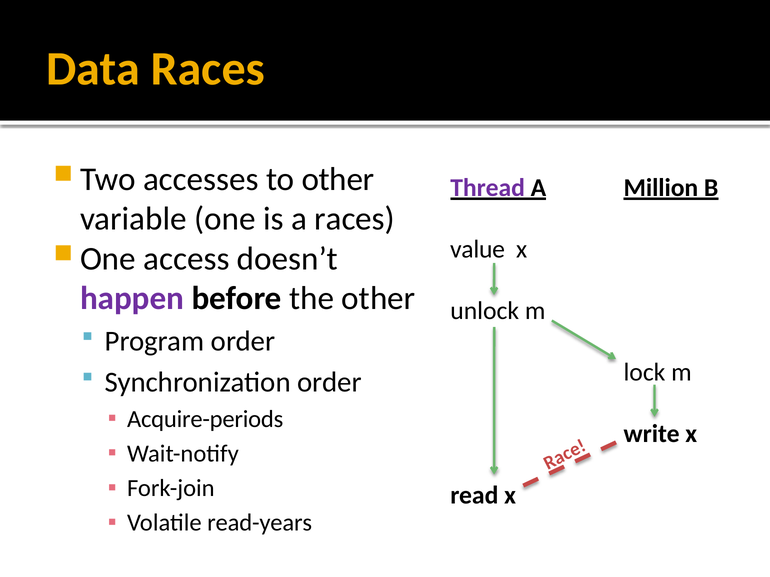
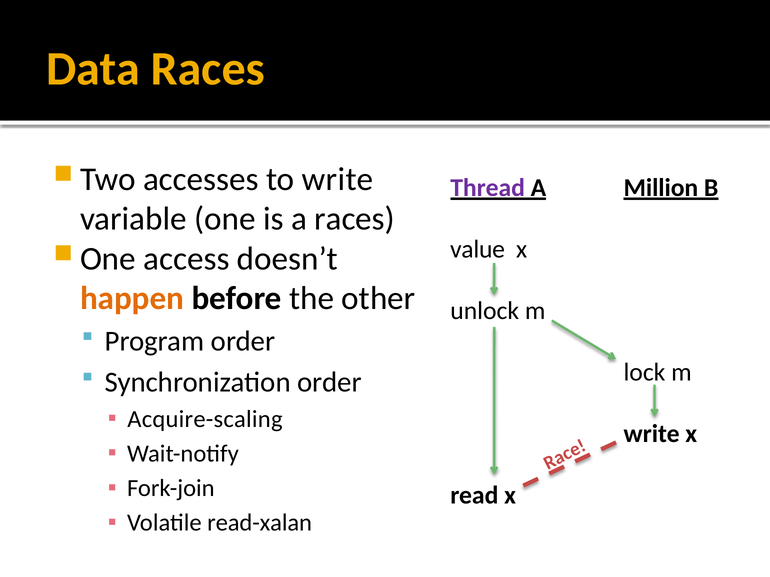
to other: other -> write (338, 179)
happen colour: purple -> orange (132, 299)
Acquire-periods: Acquire-periods -> Acquire-scaling (205, 419)
read-years: read-years -> read-xalan (260, 523)
